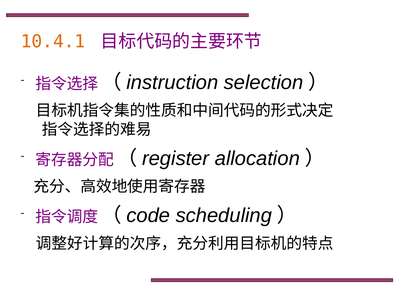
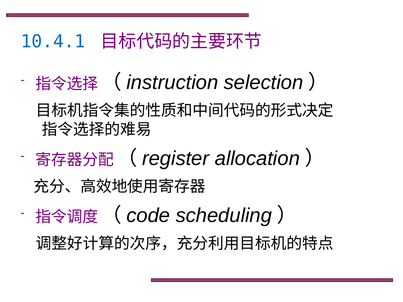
10.4.1 colour: orange -> blue (53, 42)
